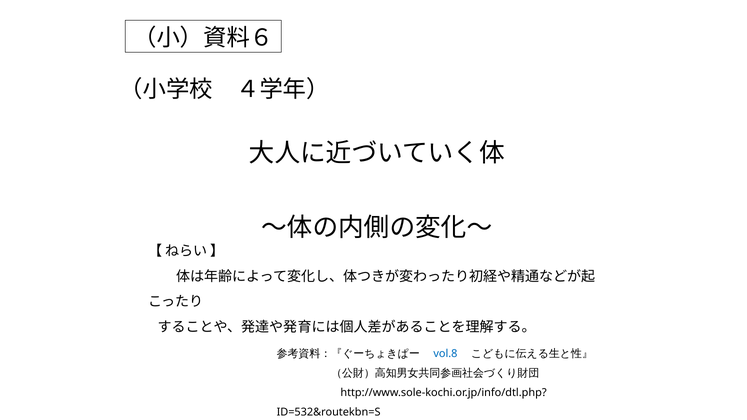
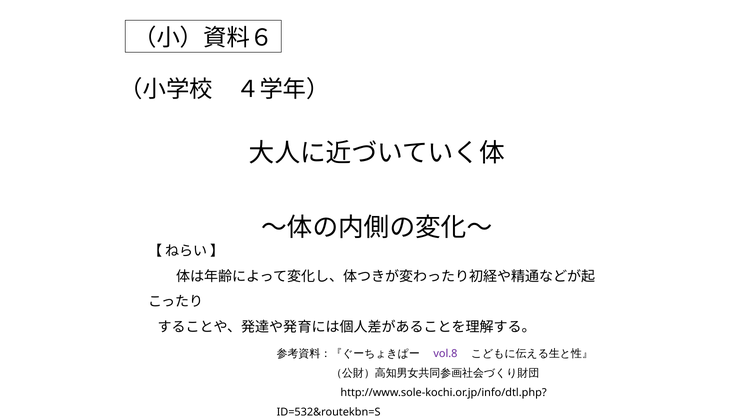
vol.8 colour: blue -> purple (445, 354)
